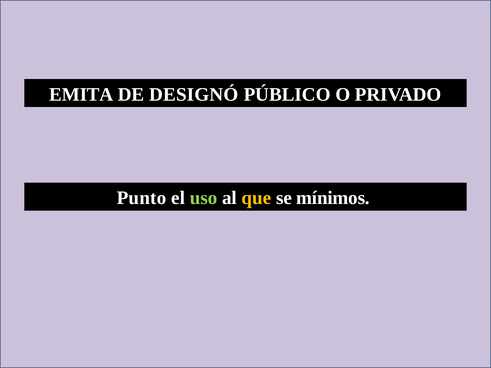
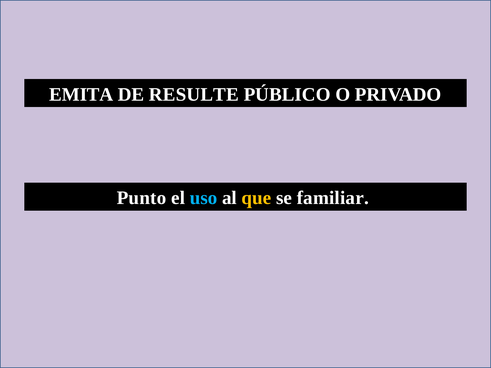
DESIGNÓ: DESIGNÓ -> RESULTE (194, 94)
uso colour: light green -> light blue (204, 198)
mínimos: mínimos -> familiar (333, 198)
